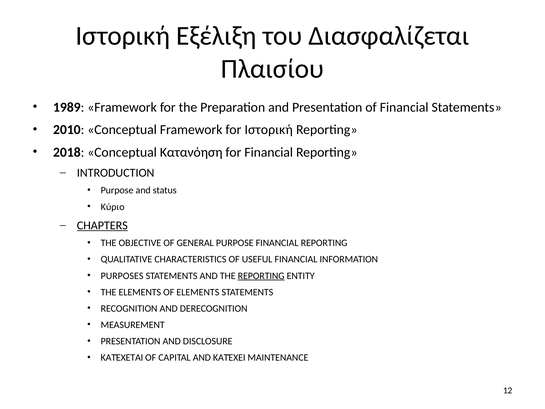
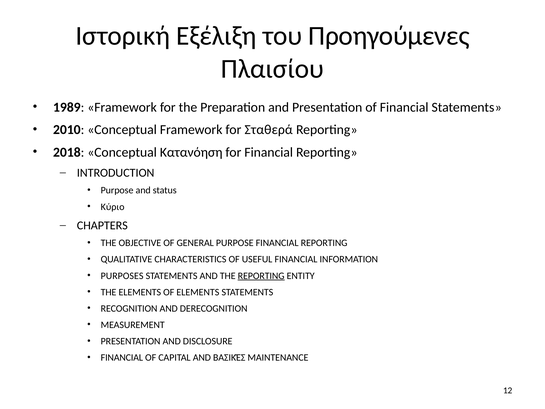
Διασφαλίζεται: Διασφαλίζεται -> Προηγούμενες (389, 36)
for Ιστορική: Ιστορική -> Σταθερά (269, 130)
CHAPTERS underline: present -> none (102, 225)
ΚΑΤΈΧΕΤΑΙ: ΚΑΤΈΧΕΤΑΙ -> FINANCIAL (122, 357)
ΚΑΤΈΧΕΙ: ΚΑΤΈΧΕΙ -> ΒΑΣΙΚΈΣ (229, 357)
